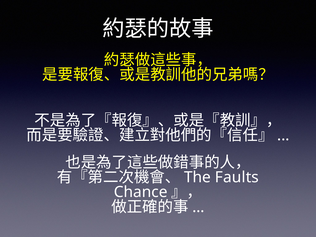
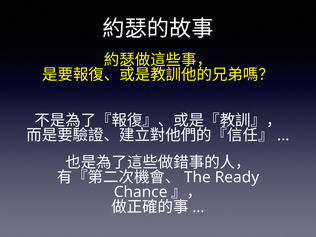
Faults: Faults -> Ready (237, 177)
